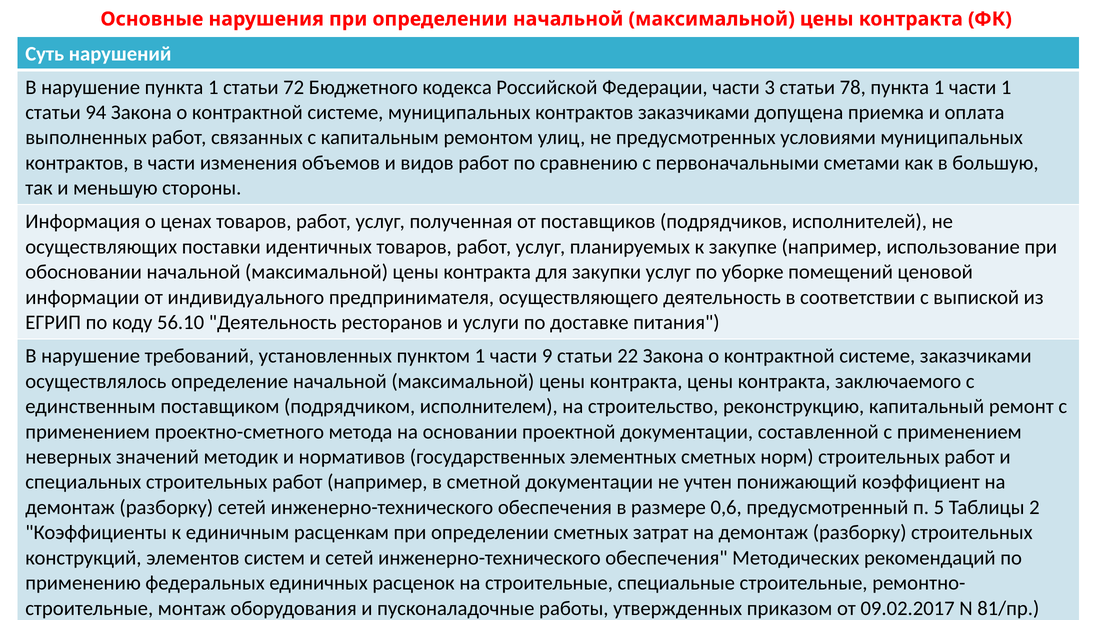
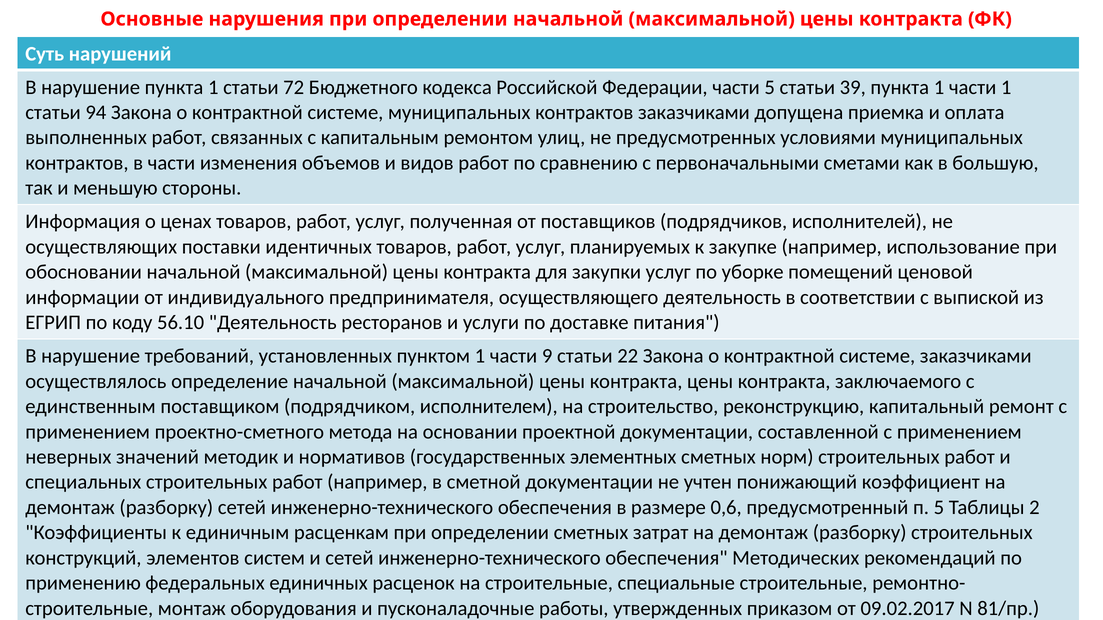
части 3: 3 -> 5 (770, 87)
78: 78 -> 39 (853, 87)
